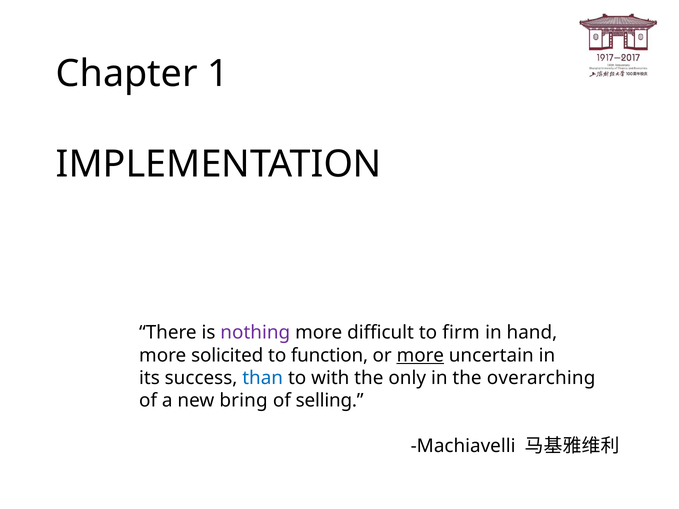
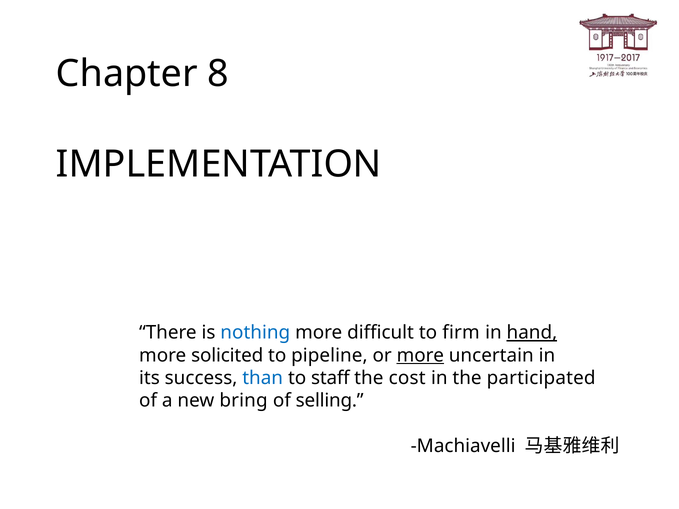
1: 1 -> 8 (218, 74)
nothing colour: purple -> blue (255, 333)
hand underline: none -> present (532, 333)
function: function -> pipeline (329, 355)
with: with -> staff (330, 378)
only: only -> cost (407, 378)
overarching: overarching -> participated (541, 378)
